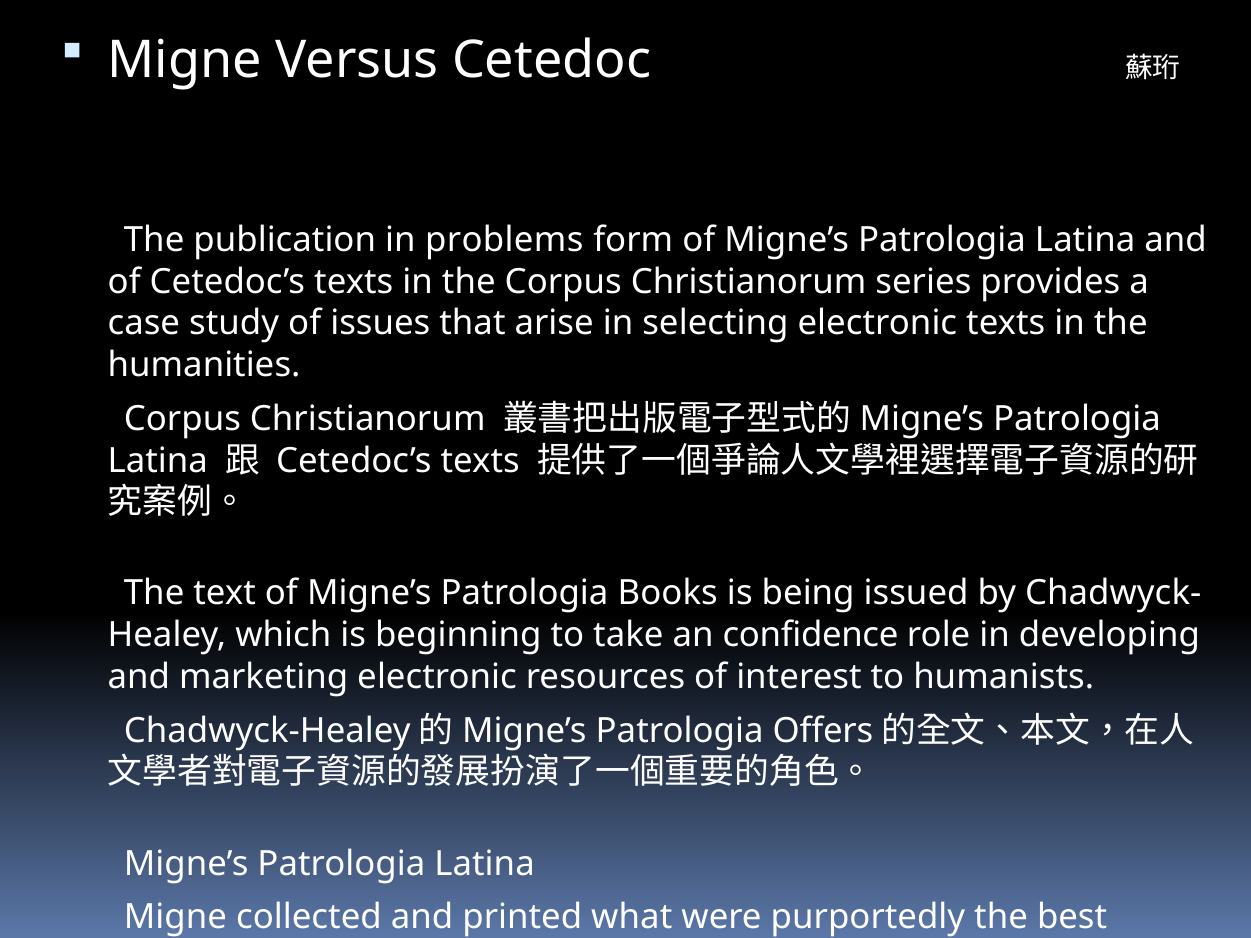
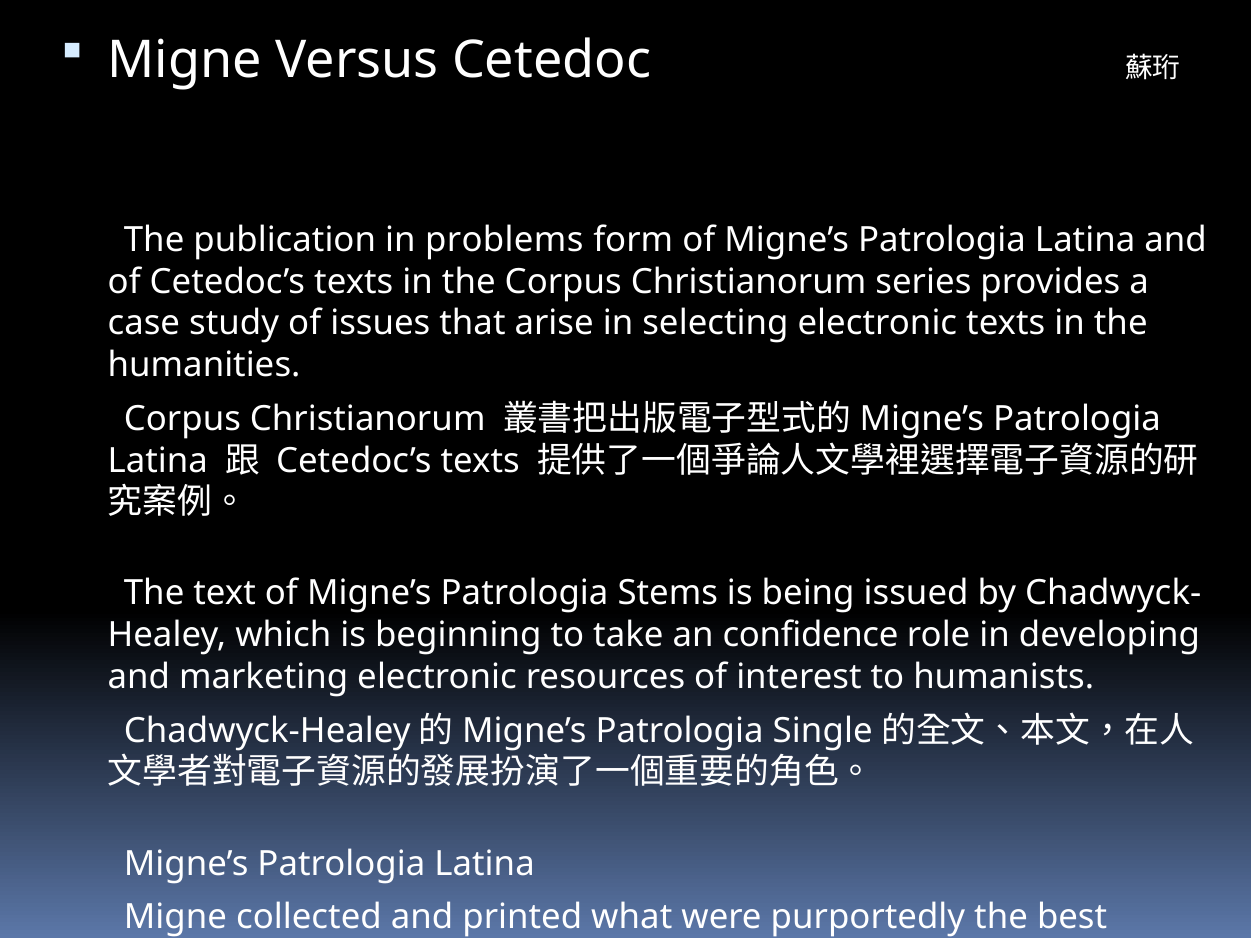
Books: Books -> Stems (668, 594)
Offers: Offers -> Single (823, 731)
